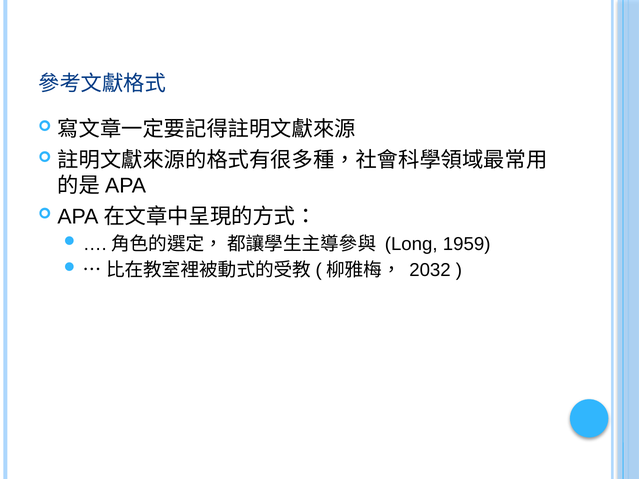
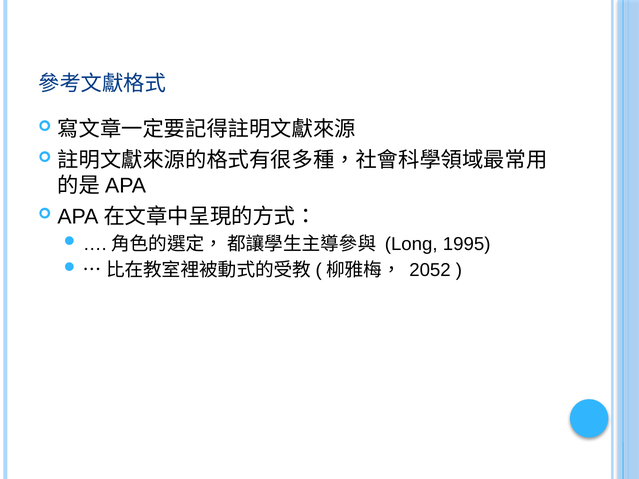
1959: 1959 -> 1995 (467, 244)
2032: 2032 -> 2052 (430, 270)
